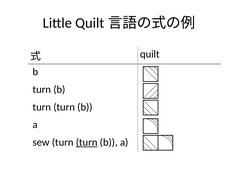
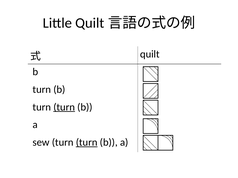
turn underline: none -> present (64, 107)
